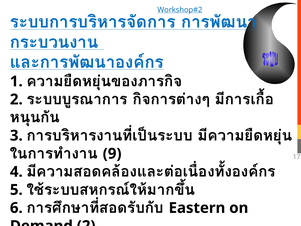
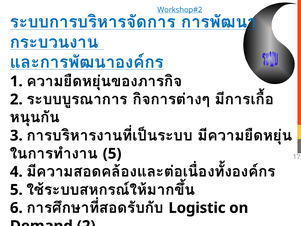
9: 9 -> 5 (112, 154)
Eastern: Eastern -> Logistic (197, 208)
